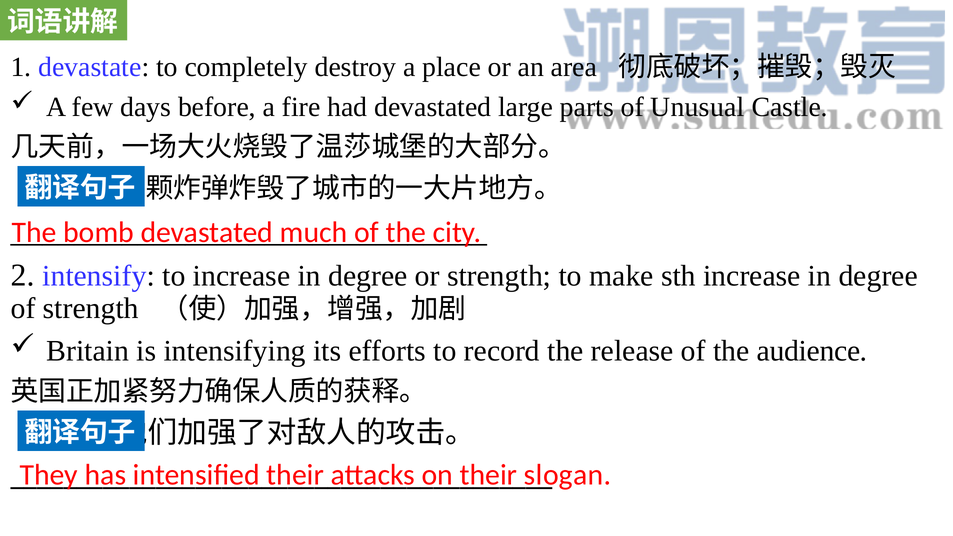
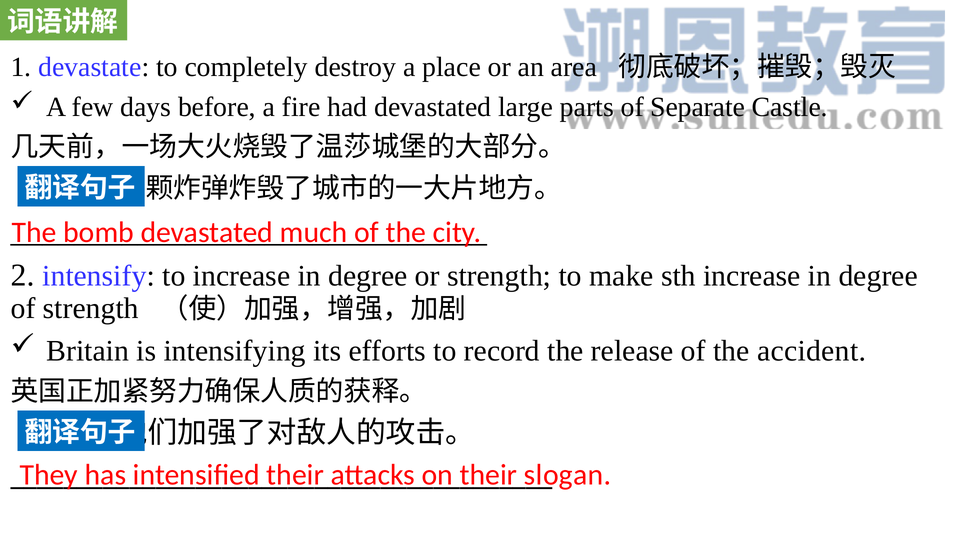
Unusual: Unusual -> Separate (698, 107)
audience: audience -> accident (812, 351)
